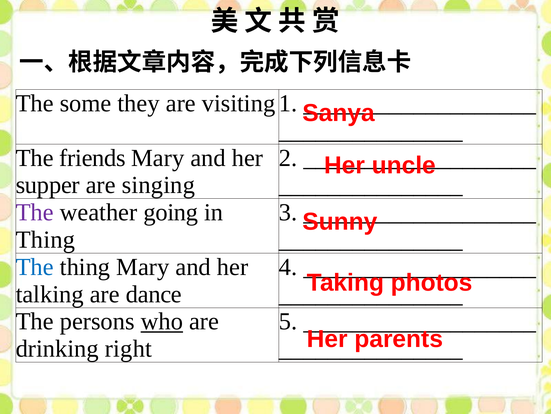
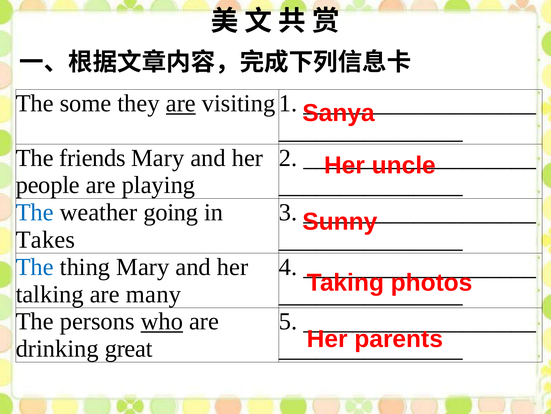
are underline: none -> present (181, 103)
supper: supper -> people (48, 185)
singing: singing -> playing (158, 185)
The colour: purple -> blue (35, 212)
Thing: Thing -> Takes (45, 239)
dance: dance -> many (154, 294)
right: right -> great (129, 348)
